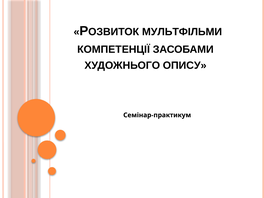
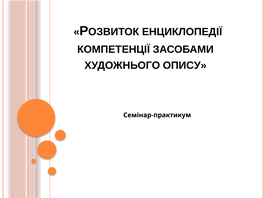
МУЛЬТФІЛЬМИ: МУЛЬТФІЛЬМИ -> ЕНЦИКЛОПЕДІЇ (182, 32)
